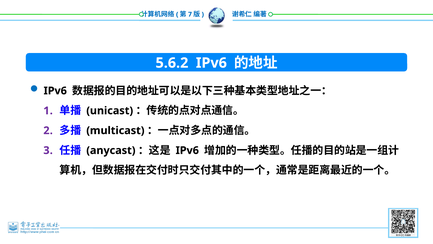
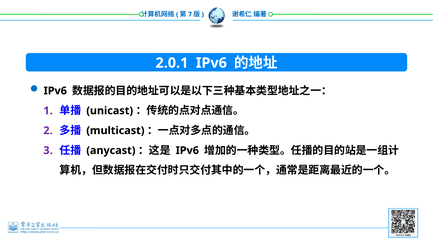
5.6.2: 5.6.2 -> 2.0.1 (172, 63)
